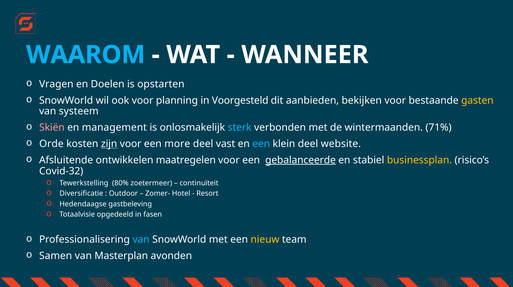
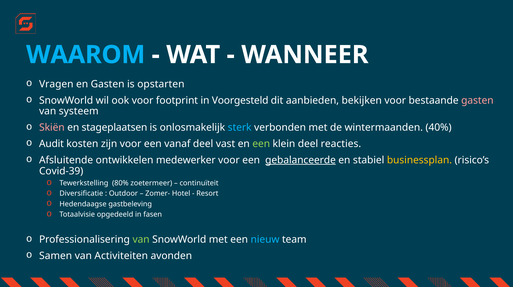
en Doelen: Doelen -> Gasten (108, 84)
planning: planning -> footprint (177, 100)
gasten colour: yellow -> pink (477, 100)
management: management -> stageplaatsen (114, 128)
71%: 71% -> 40% (439, 128)
Orde: Orde -> Audit (51, 144)
zijn underline: present -> none (109, 144)
more: more -> vanaf (177, 144)
een colour: light blue -> light green (261, 144)
website: website -> reacties (341, 144)
maatregelen: maatregelen -> medewerker (186, 160)
Covid-32: Covid-32 -> Covid-39 (61, 171)
van colour: light blue -> light green (141, 240)
nieuw colour: yellow -> light blue (265, 240)
Masterplan: Masterplan -> Activiteiten (121, 256)
